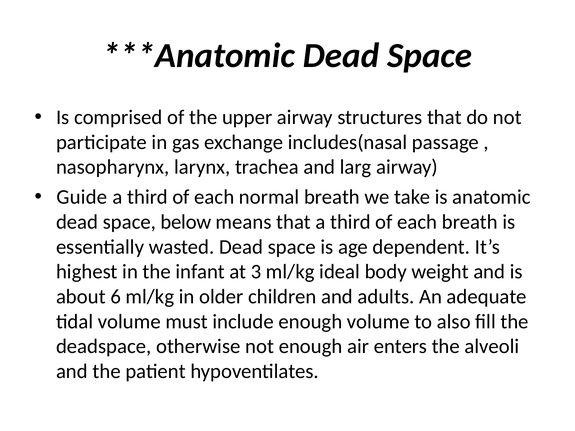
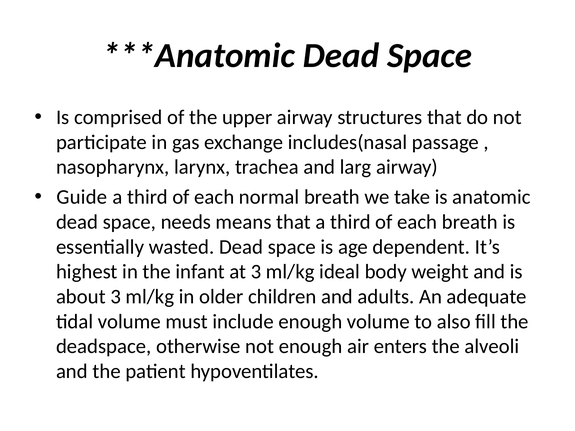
below: below -> needs (186, 222)
about 6: 6 -> 3 (116, 297)
